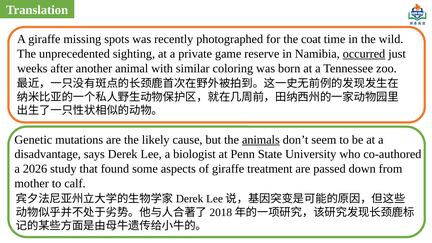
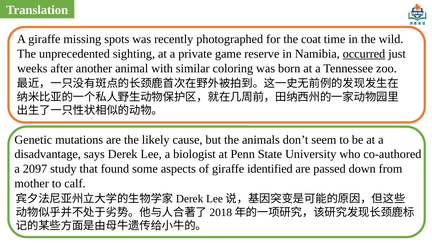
animals underline: present -> none (261, 140)
2026: 2026 -> 2097 (35, 169)
treatment: treatment -> identified (270, 169)
